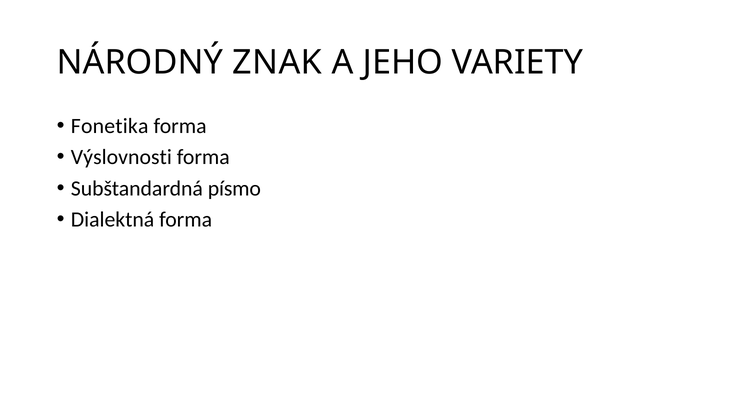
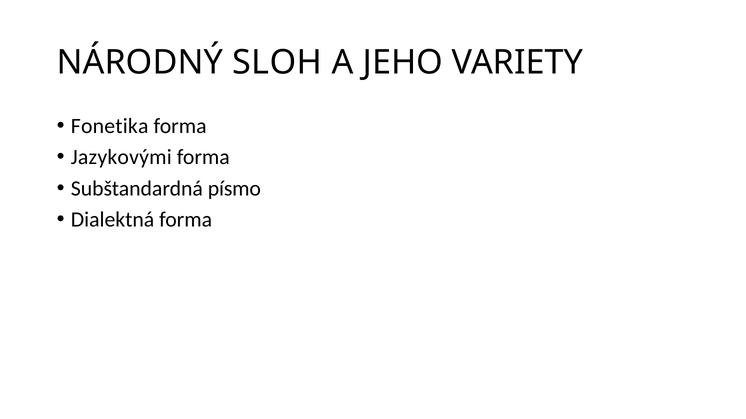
ZNAK: ZNAK -> SLOH (277, 63)
Výslovnosti: Výslovnosti -> Jazykovými (121, 157)
